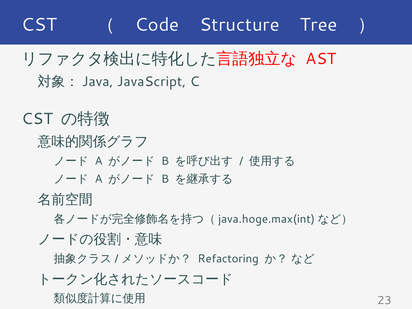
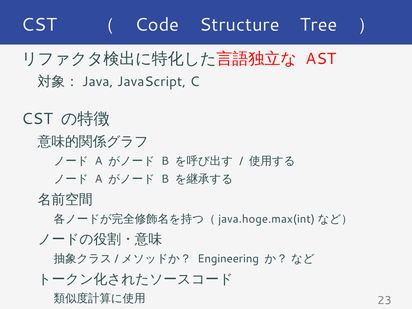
Refactoring: Refactoring -> Engineering (228, 259)
